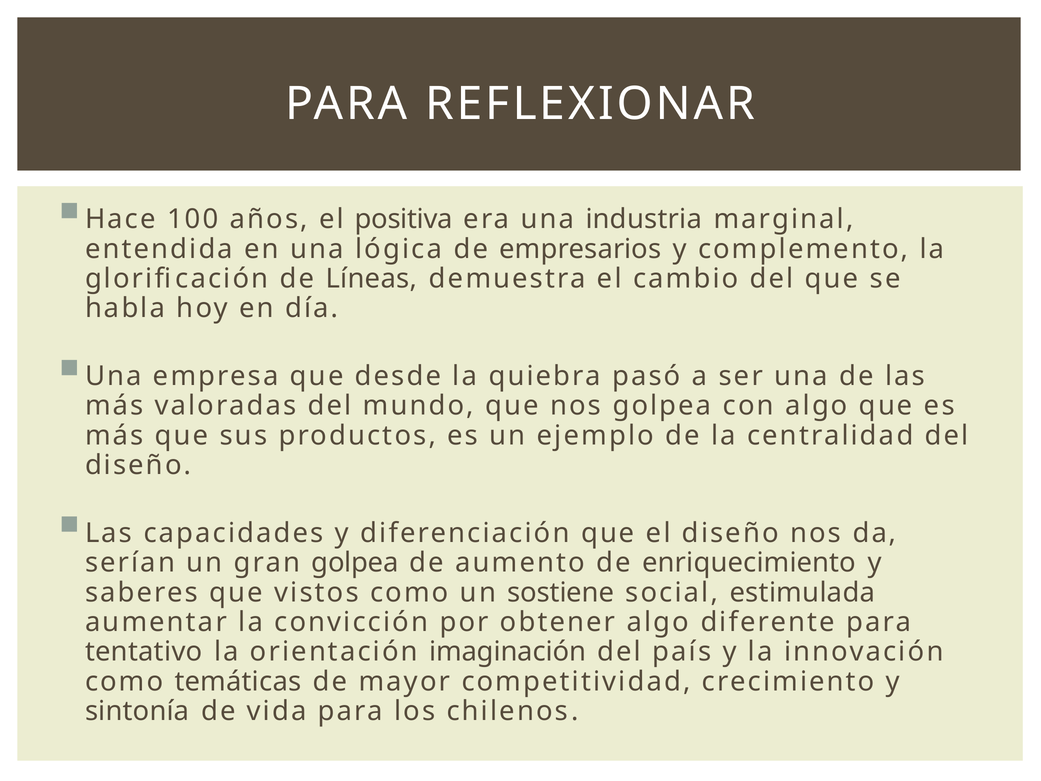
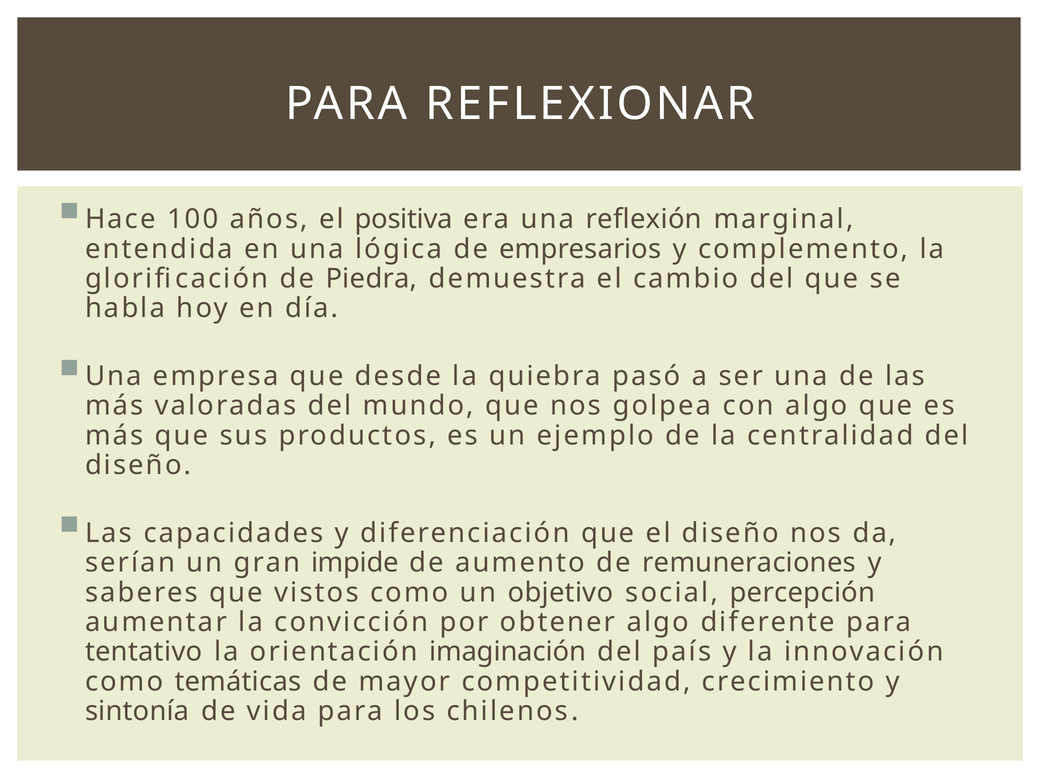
industria: industria -> reflexión (644, 219)
Líneas: Líneas -> Piedra (371, 279)
gran golpea: golpea -> impide (355, 563)
enriquecimiento: enriquecimiento -> remuneraciones (749, 563)
sostiene: sostiene -> objetivo (561, 592)
estimulada: estimulada -> percepción (802, 592)
